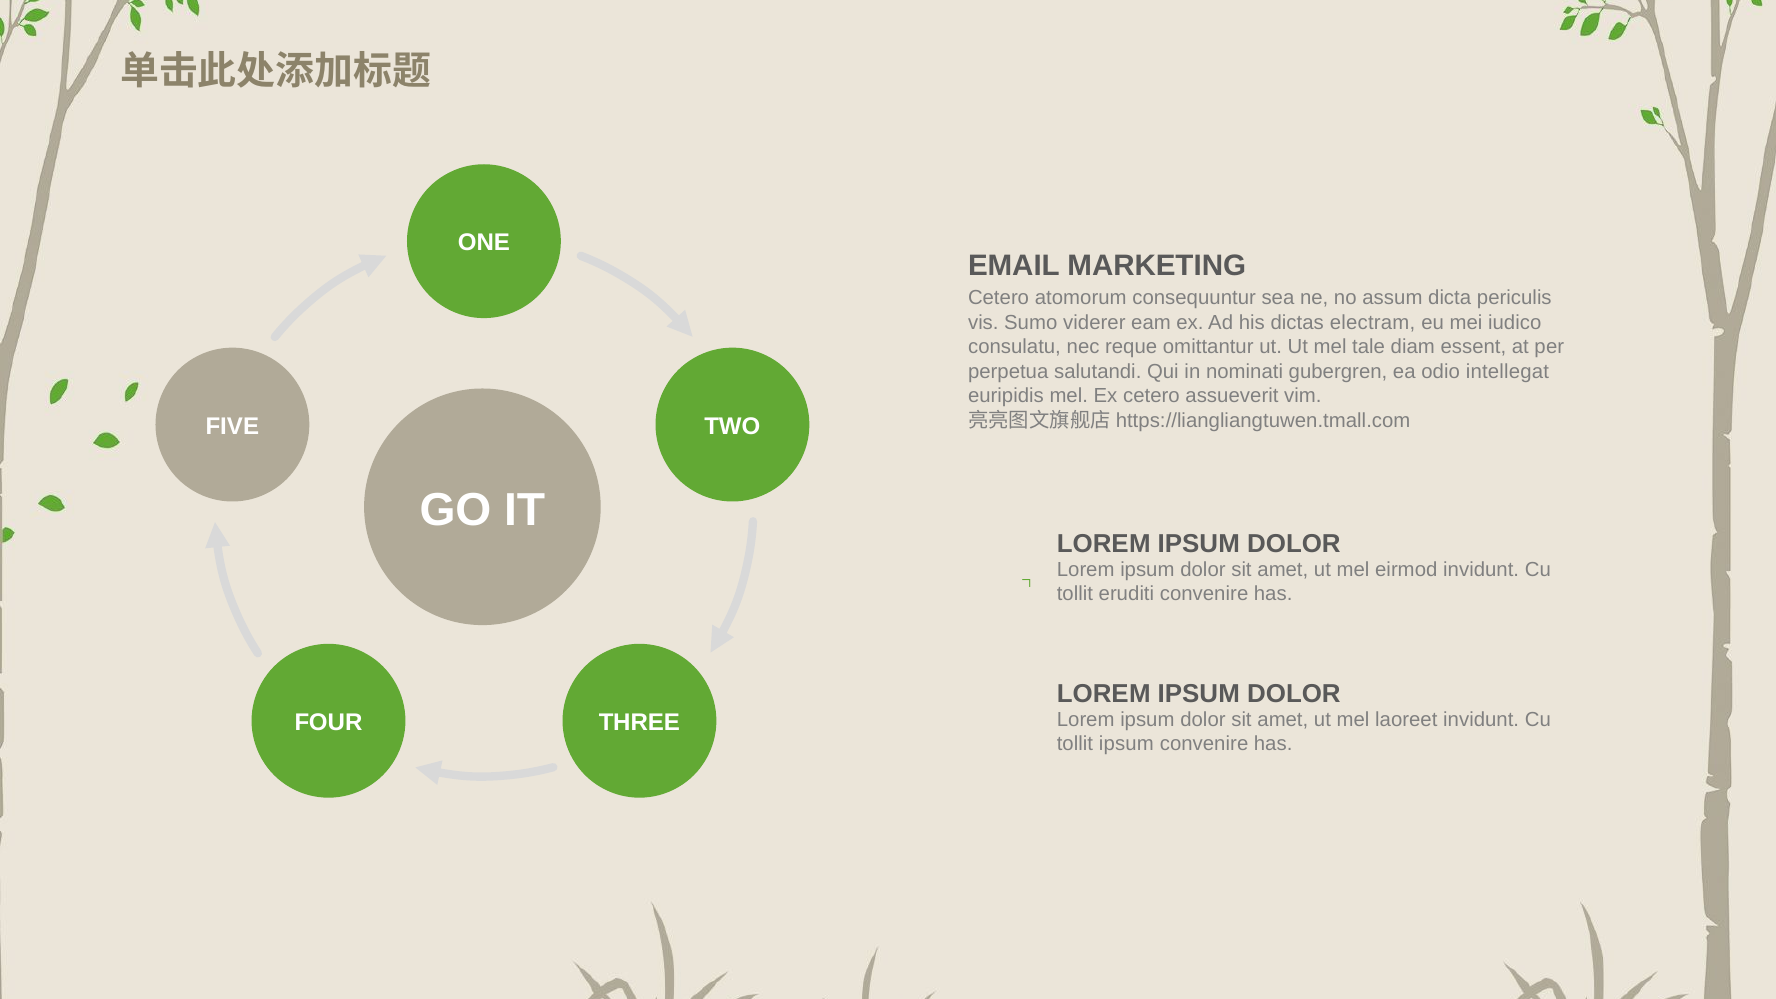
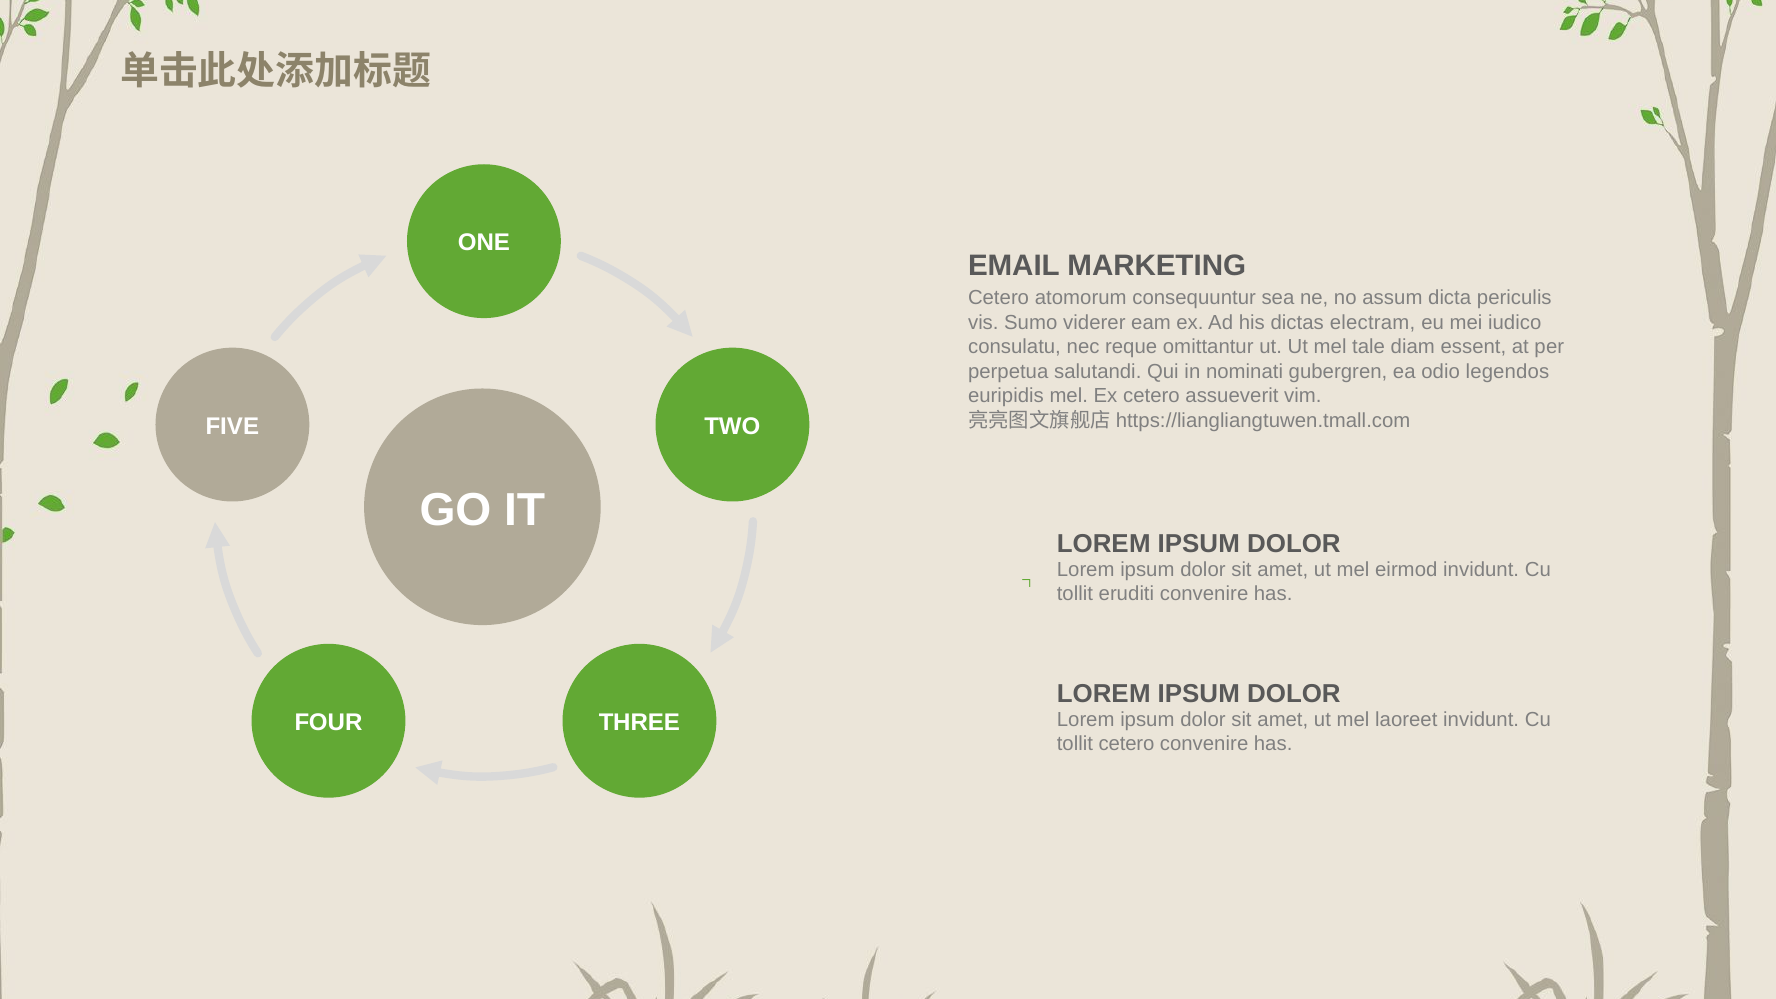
intellegat: intellegat -> legendos (1507, 372)
tollit ipsum: ipsum -> cetero (1127, 744)
